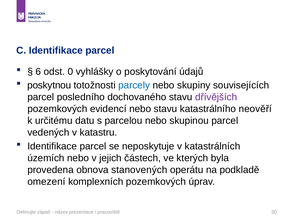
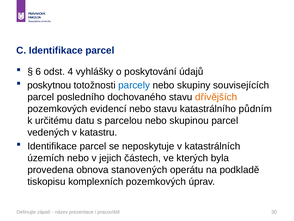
0: 0 -> 4 (70, 71)
dřívějších colour: purple -> orange (216, 97)
neověří: neověří -> půdním (255, 109)
omezení: omezení -> tiskopisu (46, 181)
